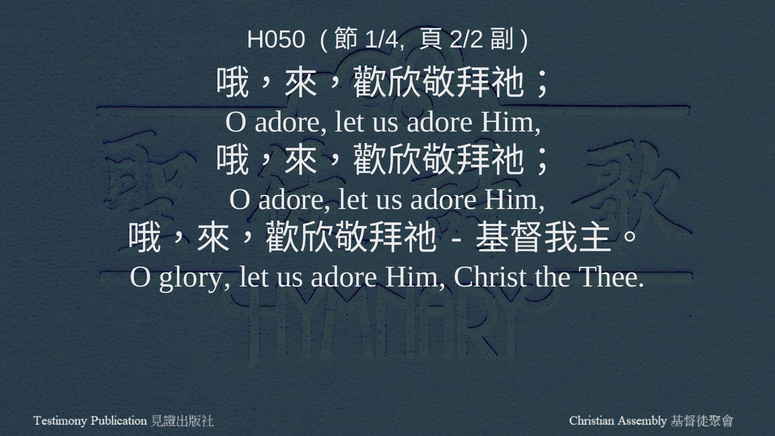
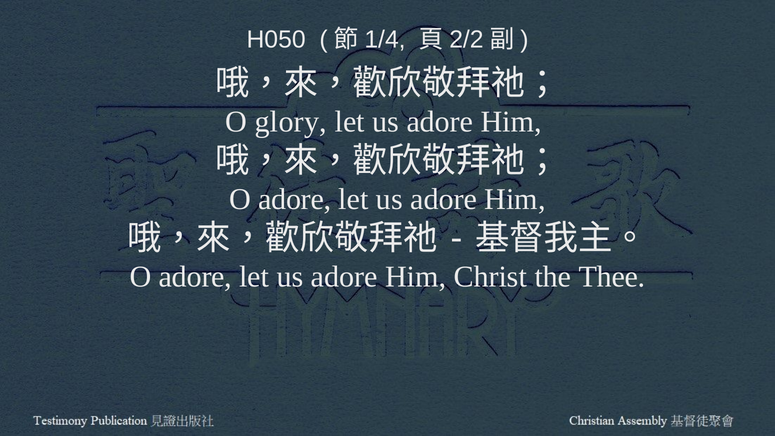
adore: adore -> glory (291, 122)
glory: glory -> adore (195, 277)
